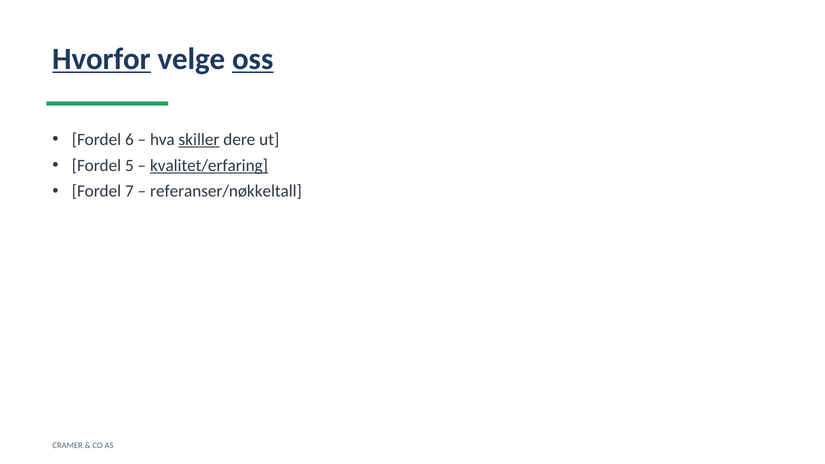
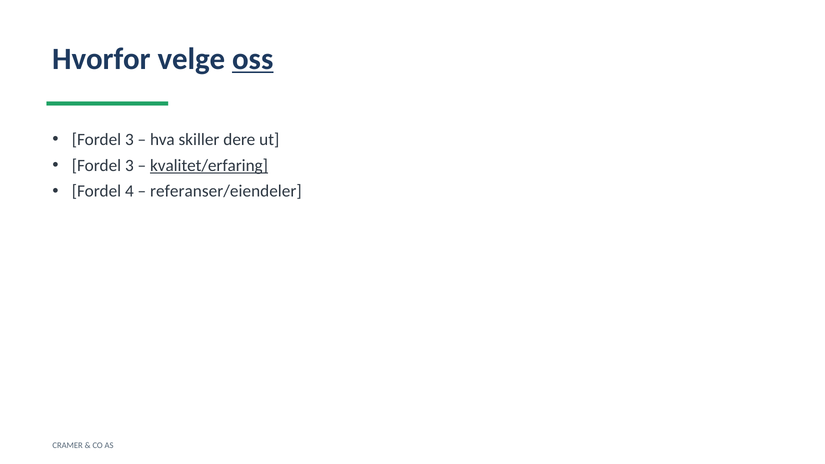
Hvorfor underline: present -> none (102, 59)
6: 6 -> 3 (129, 140)
skiller underline: present -> none (199, 140)
5: 5 -> 3 (129, 166)
7: 7 -> 4 (129, 191)
referanser/nøkkeltall: referanser/nøkkeltall -> referanser/eiendeler (226, 191)
